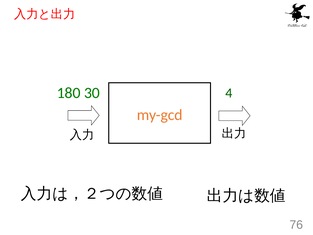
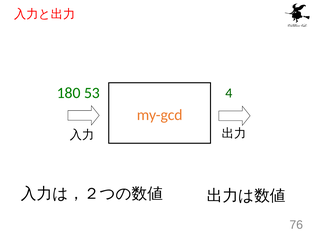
30: 30 -> 53 (92, 93)
